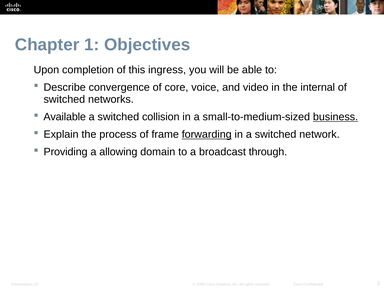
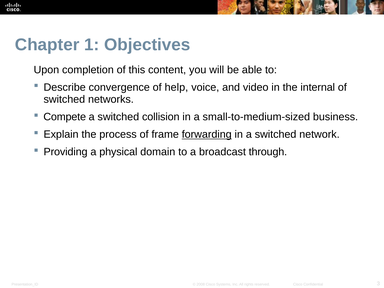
ingress: ingress -> content (167, 70)
core: core -> help (176, 87)
Available: Available -> Compete (65, 117)
business underline: present -> none (336, 117)
allowing: allowing -> physical (118, 152)
